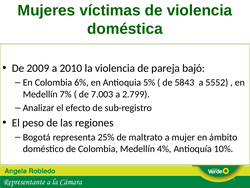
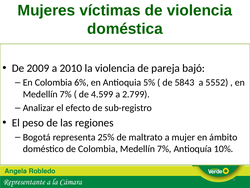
7.003: 7.003 -> 4.599 (102, 94)
Colombia Medellín 4%: 4% -> 7% (164, 149)
